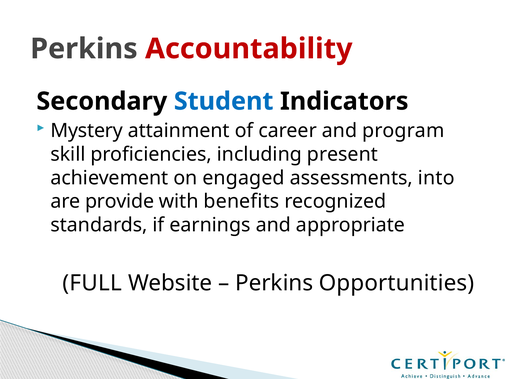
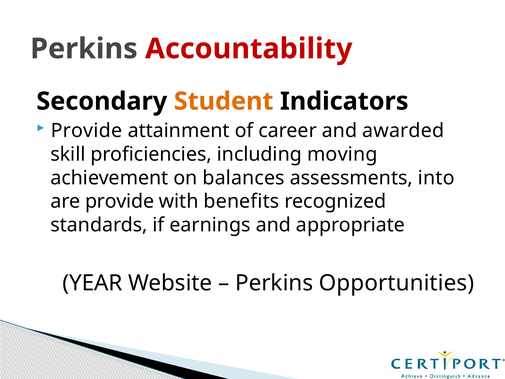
Student colour: blue -> orange (224, 101)
Mystery: Mystery -> Provide (86, 131)
program: program -> awarded (403, 131)
present: present -> moving (342, 154)
engaged: engaged -> balances (244, 178)
FULL: FULL -> YEAR (92, 283)
